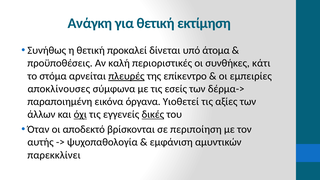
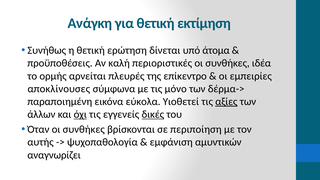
προκαλεί: προκαλεί -> ερώτηση (127, 50)
κάτι: κάτι -> ιδέα (261, 63)
στόμα: στόμα -> ορμής (53, 76)
πλευρές underline: present -> none (126, 76)
εσείς: εσείς -> μόνο (176, 89)
όργανα: όργανα -> εύκολα (143, 102)
αξίες underline: none -> present (226, 102)
Όταν οι αποδεκτό: αποδεκτό -> συνθήκες (84, 129)
παρεκκλίνει: παρεκκλίνει -> αναγνωρίζει (54, 155)
